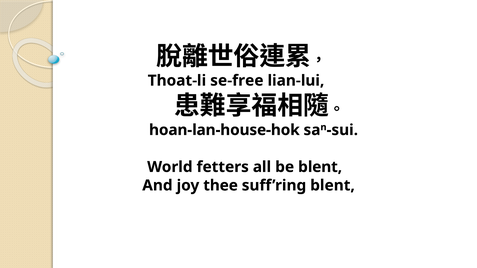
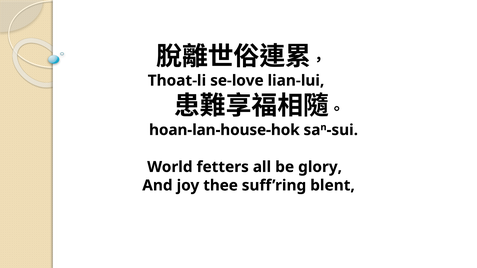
se-free: se-free -> se-love (237, 81)
be blent: blent -> glory (320, 167)
